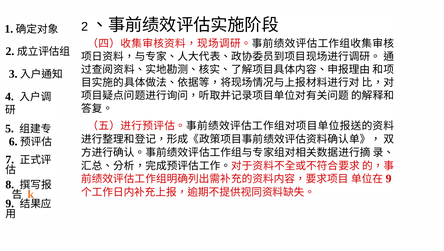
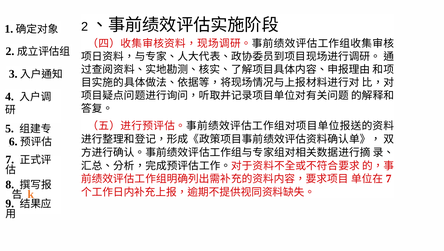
9: 9 -> 7 (389, 178)
